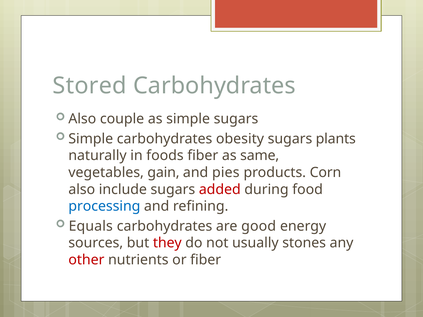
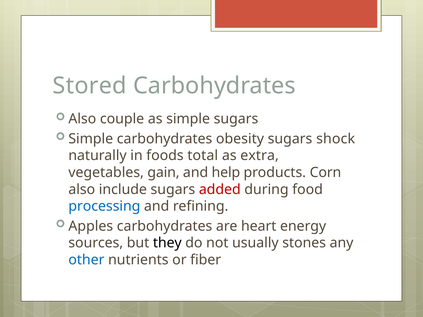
plants: plants -> shock (336, 139)
foods fiber: fiber -> total (203, 156)
same: same -> extra (260, 156)
pies: pies -> help (226, 173)
Equals: Equals -> Apples (91, 226)
good: good -> heart (259, 226)
they colour: red -> black (167, 243)
other colour: red -> blue (86, 260)
